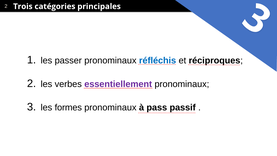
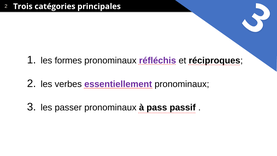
passer: passer -> formes (68, 60)
réfléchis colour: blue -> purple (158, 60)
formes: formes -> passer (68, 107)
